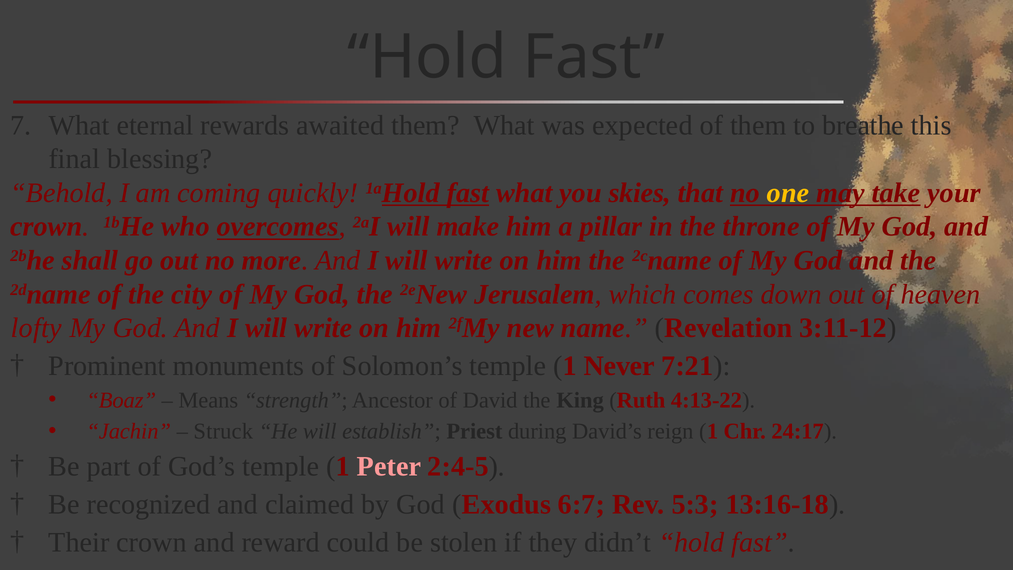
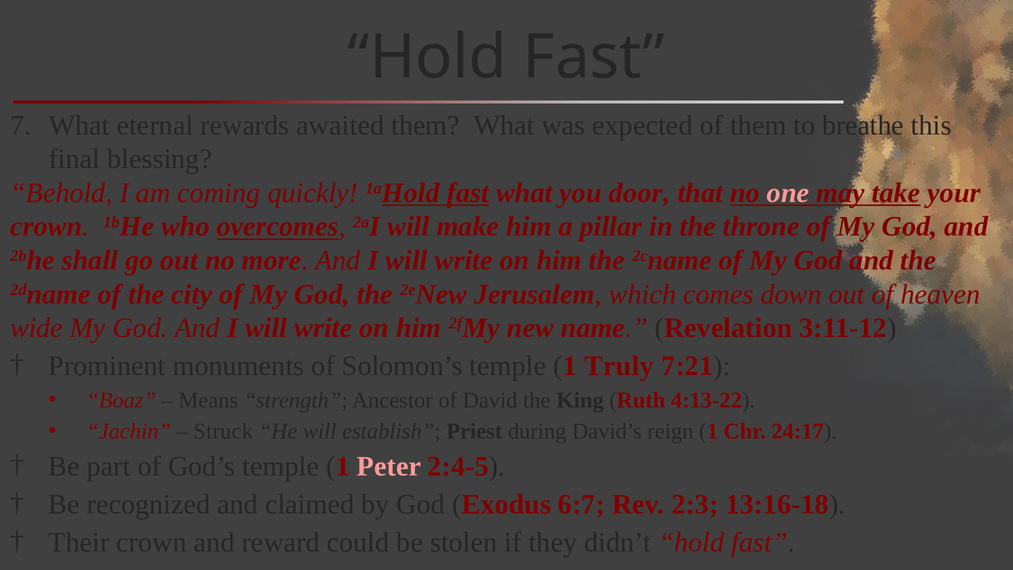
skies: skies -> door (639, 193)
one colour: yellow -> pink (788, 193)
lofty: lofty -> wide (36, 328)
Never: Never -> Truly (619, 366)
5:3: 5:3 -> 2:3 (695, 504)
